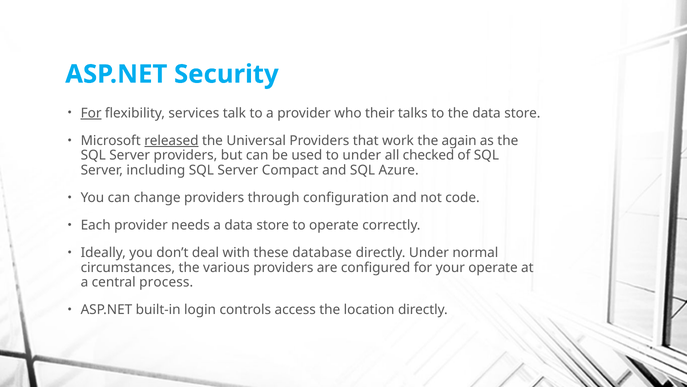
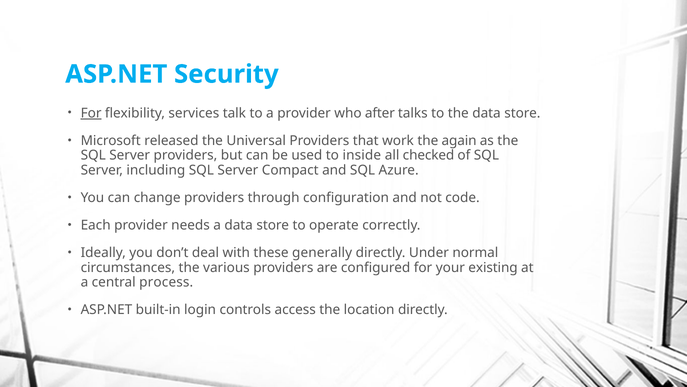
their: their -> after (380, 113)
released underline: present -> none (171, 140)
to under: under -> inside (362, 155)
database: database -> generally (322, 253)
your operate: operate -> existing (493, 267)
